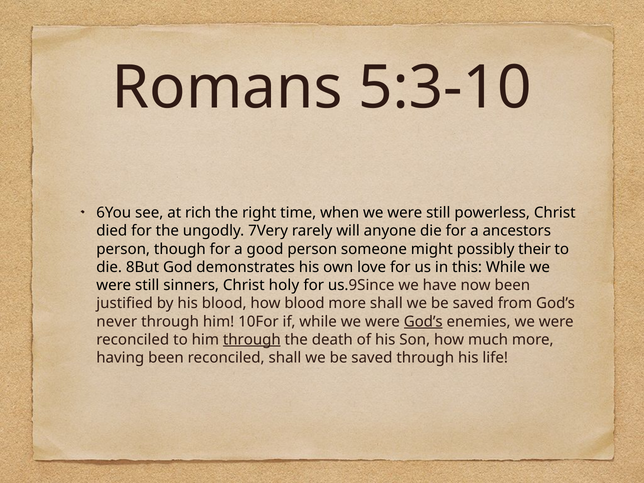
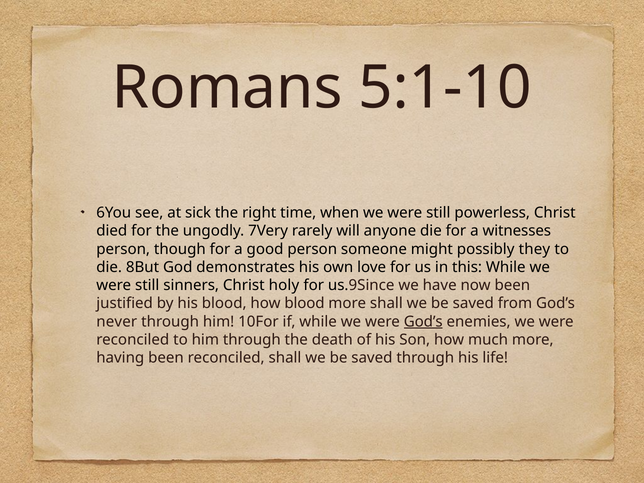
5:3-10: 5:3-10 -> 5:1-10 (445, 88)
rich: rich -> sick (198, 213)
ancestors: ancestors -> witnesses (517, 231)
their: their -> they (534, 249)
through underline: present -> none (252, 340)
